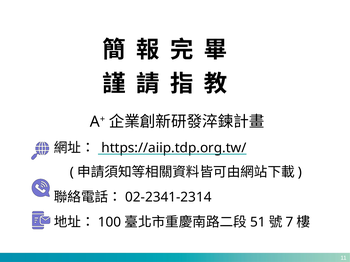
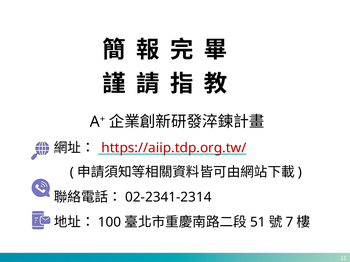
https://aiip.tdp.org.tw/ colour: black -> red (174, 148)
